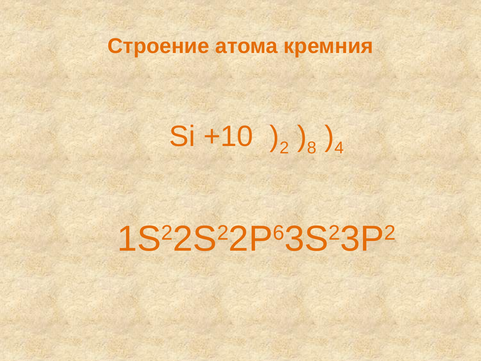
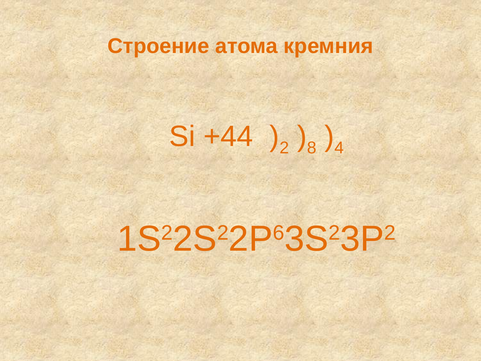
+10: +10 -> +44 (228, 136)
